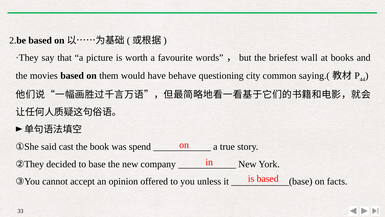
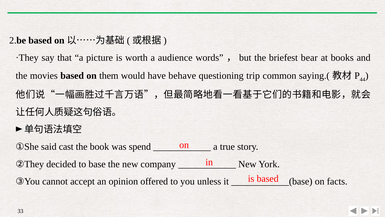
favourite: favourite -> audience (175, 58)
wall: wall -> bear (309, 58)
city: city -> trip (253, 76)
